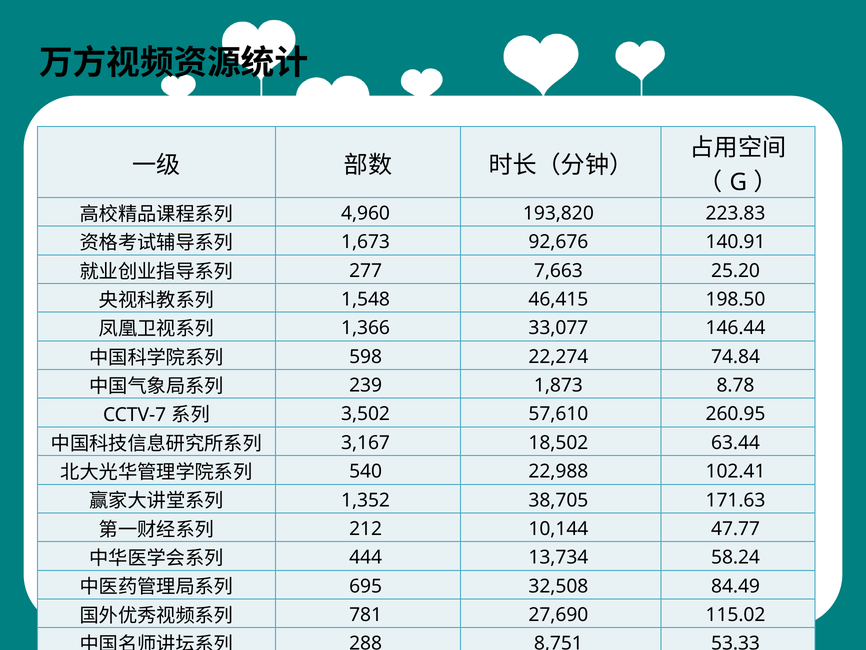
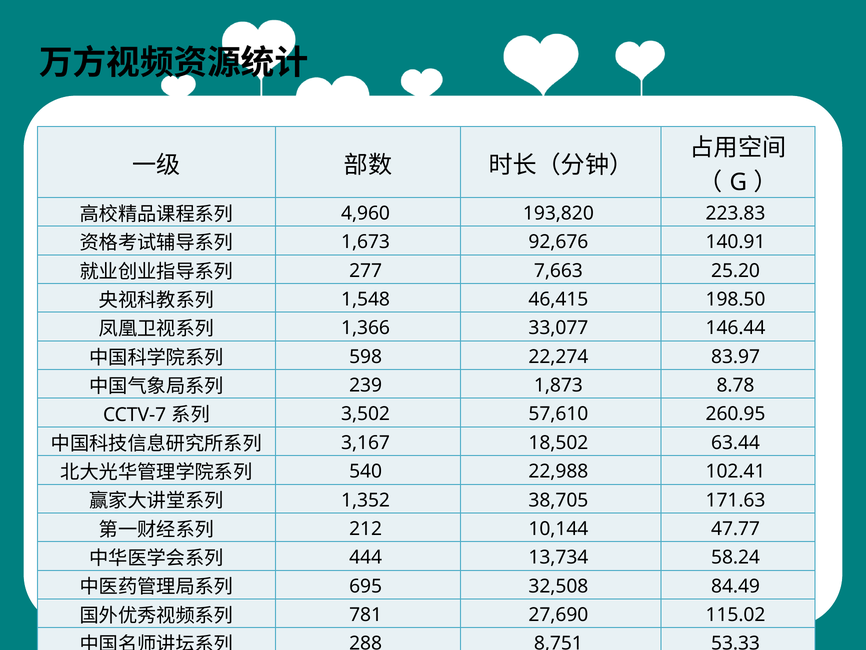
74.84: 74.84 -> 83.97 (736, 356)
